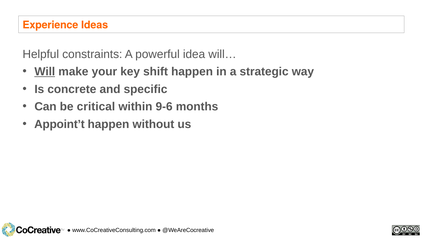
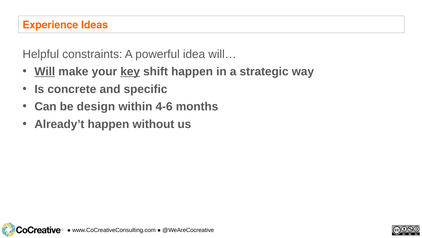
key underline: none -> present (130, 71)
critical: critical -> design (96, 106)
9-6: 9-6 -> 4-6 (164, 106)
Appoint’t: Appoint’t -> Already’t (59, 124)
